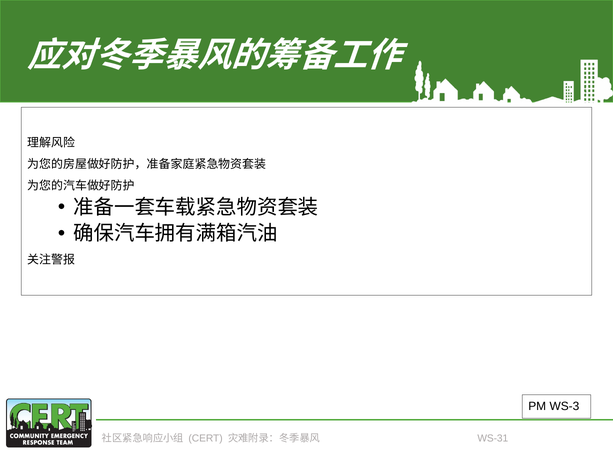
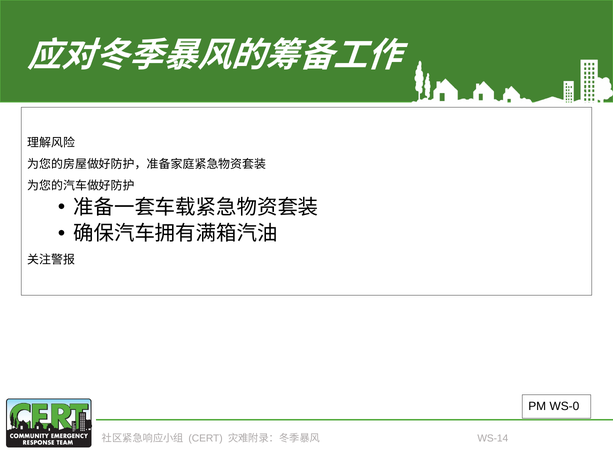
WS-3: WS-3 -> WS-0 (564, 406)
WS-31: WS-31 -> WS-14 (493, 438)
